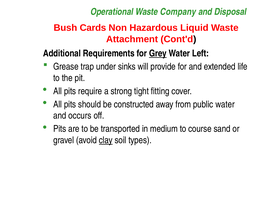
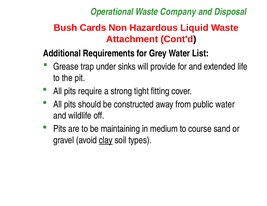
Grey underline: present -> none (158, 53)
Left: Left -> List (200, 53)
occurs: occurs -> wildlife (80, 116)
transported: transported -> maintaining (120, 129)
